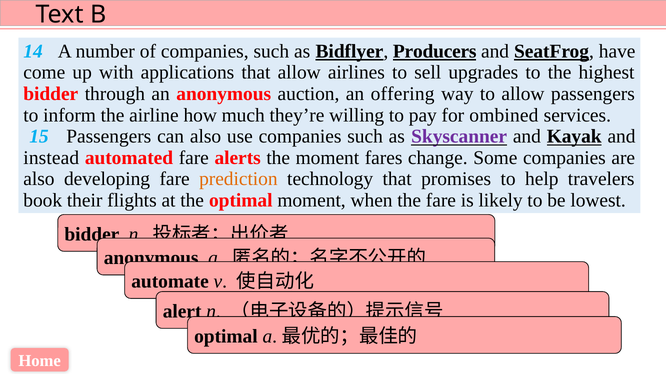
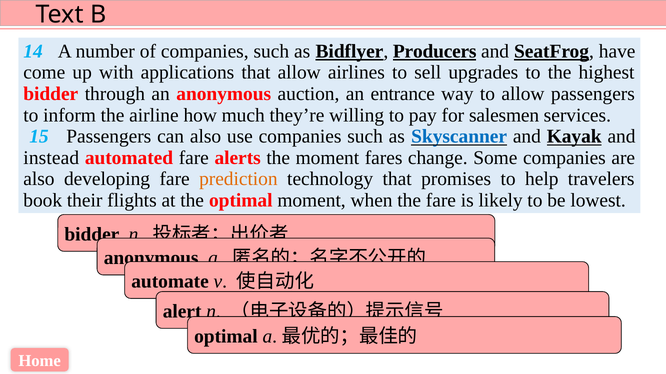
offering: offering -> entrance (403, 94)
ombined: ombined -> salesmen (504, 115)
Skyscanner colour: purple -> blue (459, 137)
